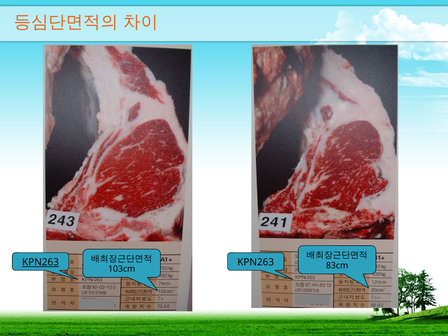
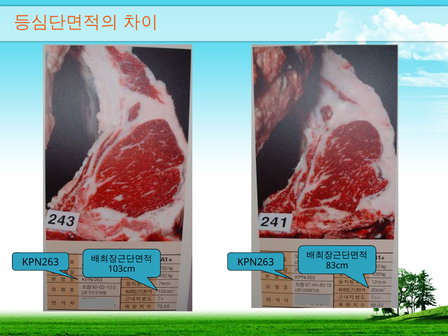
KPN263 underline: present -> none (41, 262)
